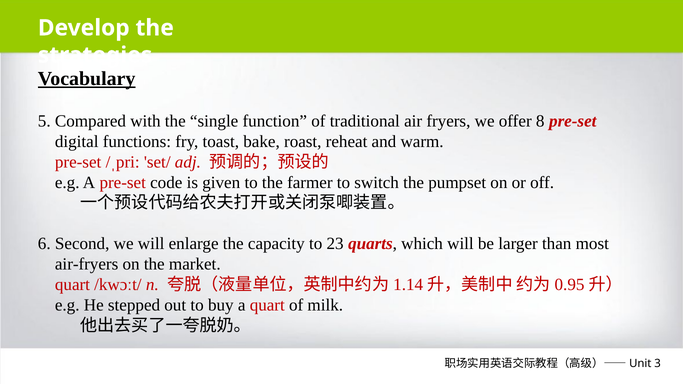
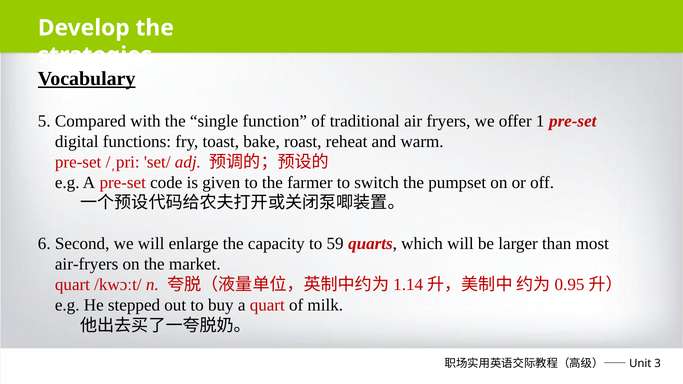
8: 8 -> 1 (540, 121)
23: 23 -> 59 (335, 244)
